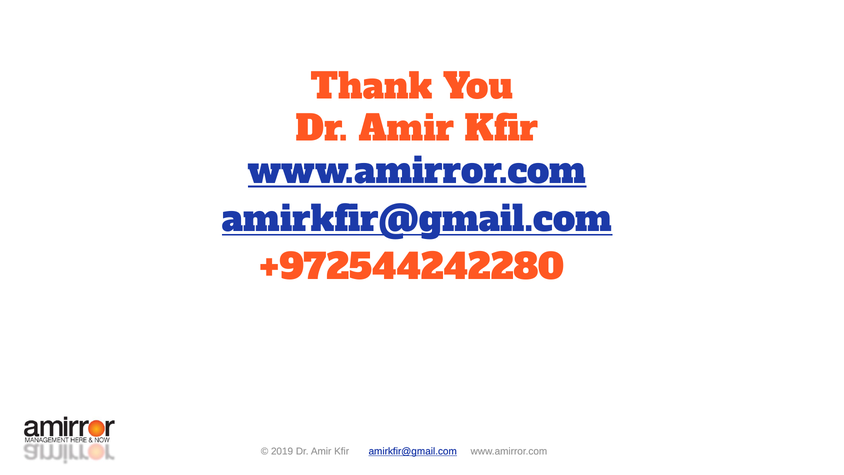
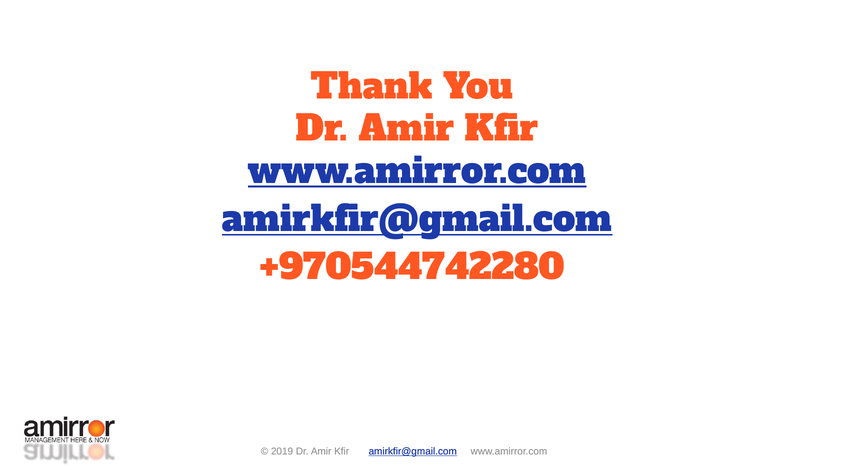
+972544242280: +972544242280 -> +970544742280 (412, 268)
